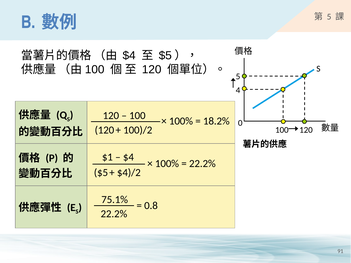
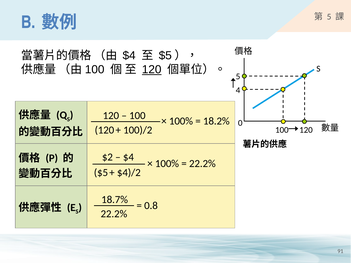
120 underline: none -> present (152, 70)
$1: $1 -> $2 (107, 157)
75.1%: 75.1% -> 18.7% (115, 200)
